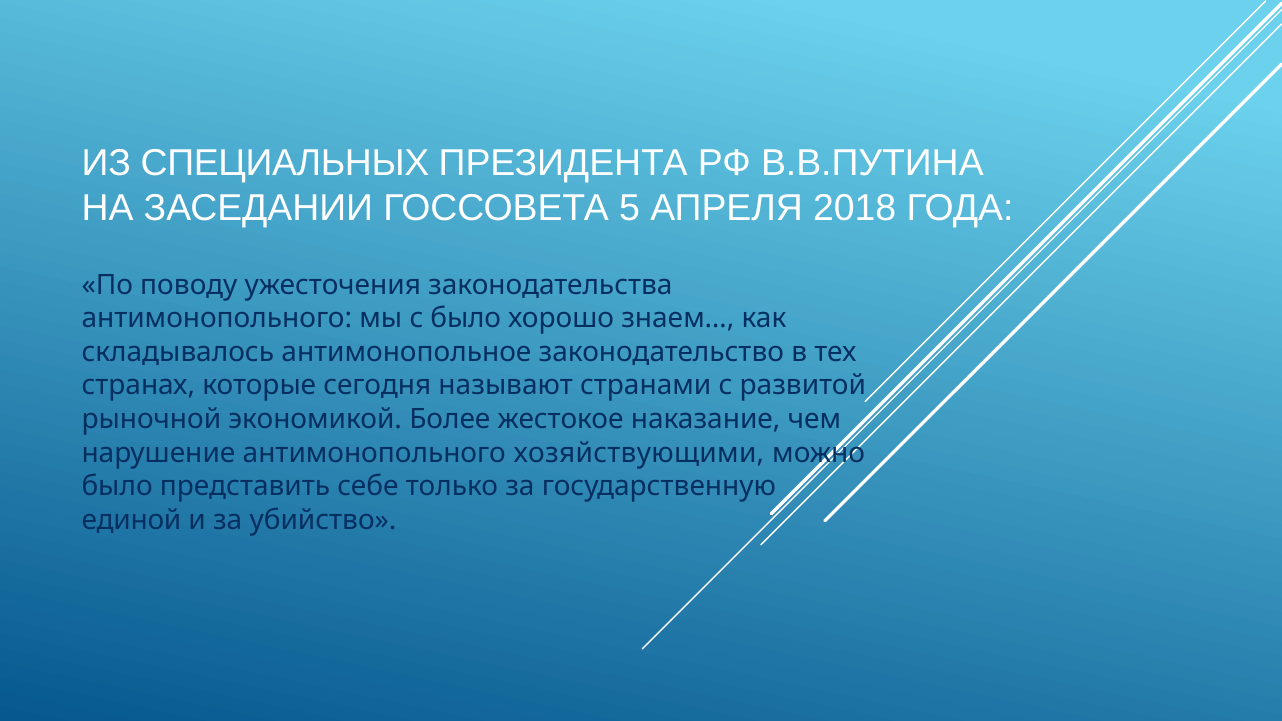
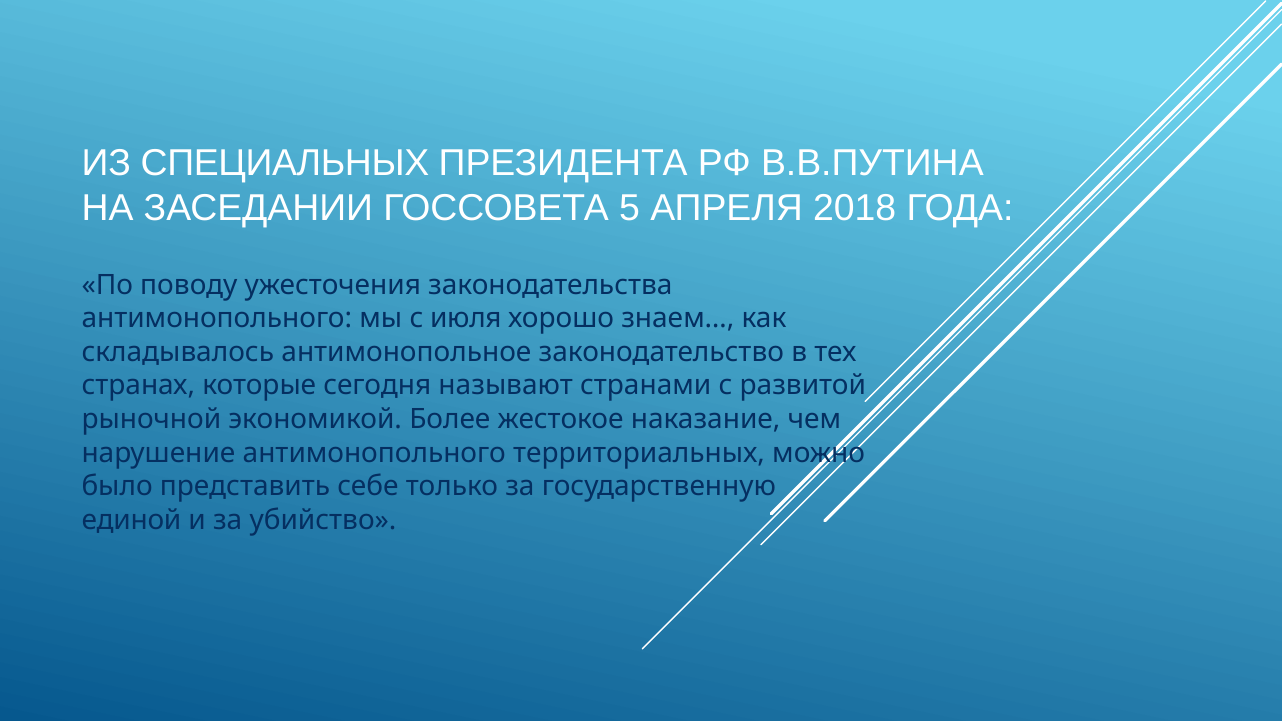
с было: было -> июля (466, 318)
хозяйствующими: хозяйствующими -> территориальных (639, 453)
